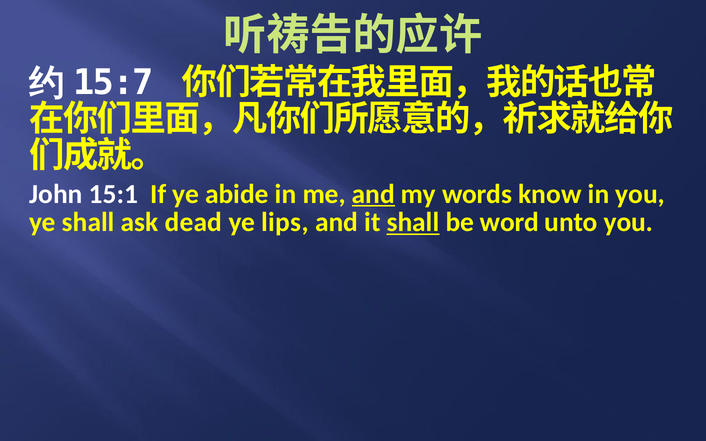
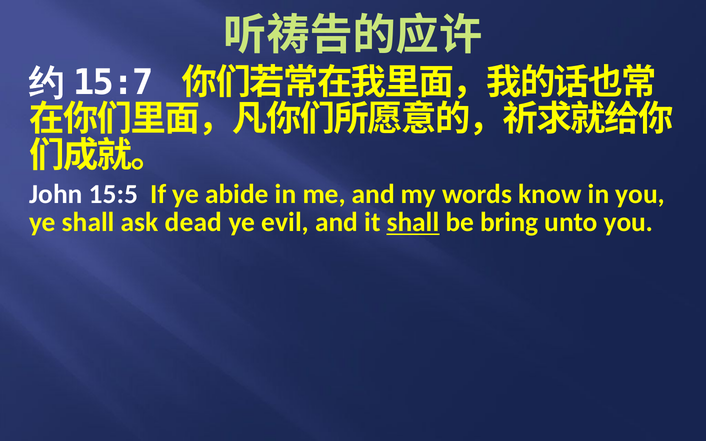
15:1: 15:1 -> 15:5 (113, 194)
and underline: present -> none (373, 194)
lips: lips -> evil (285, 222)
word: word -> bring (509, 222)
